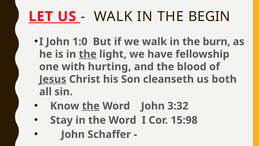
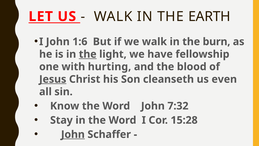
BEGIN: BEGIN -> EARTH (209, 16)
1:0: 1:0 -> 1:6 (80, 42)
both: both -> even (224, 79)
the underline: present -> none (91, 106)
3:32: 3:32 -> 7:32 (178, 106)
15:98: 15:98 -> 15:28 (184, 120)
John underline: none -> present (73, 134)
